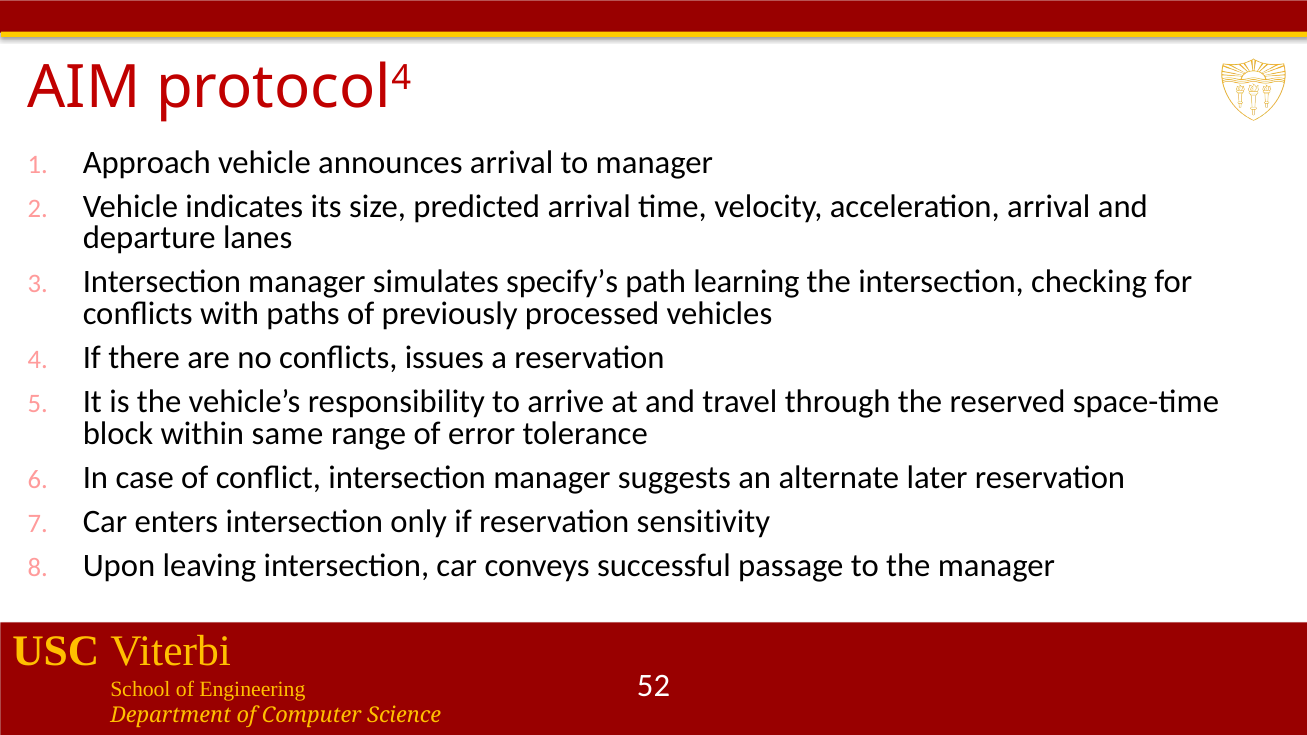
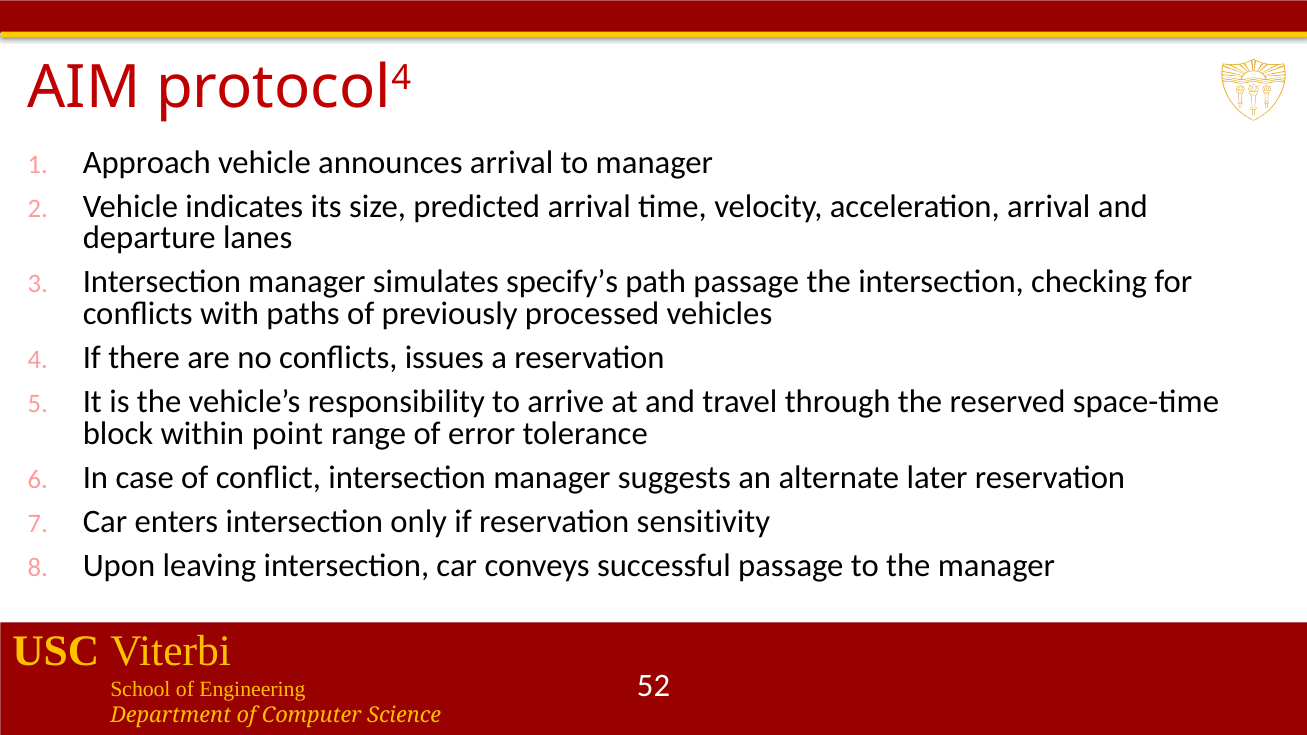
path learning: learning -> passage (746, 282)
same: same -> point (287, 434)
